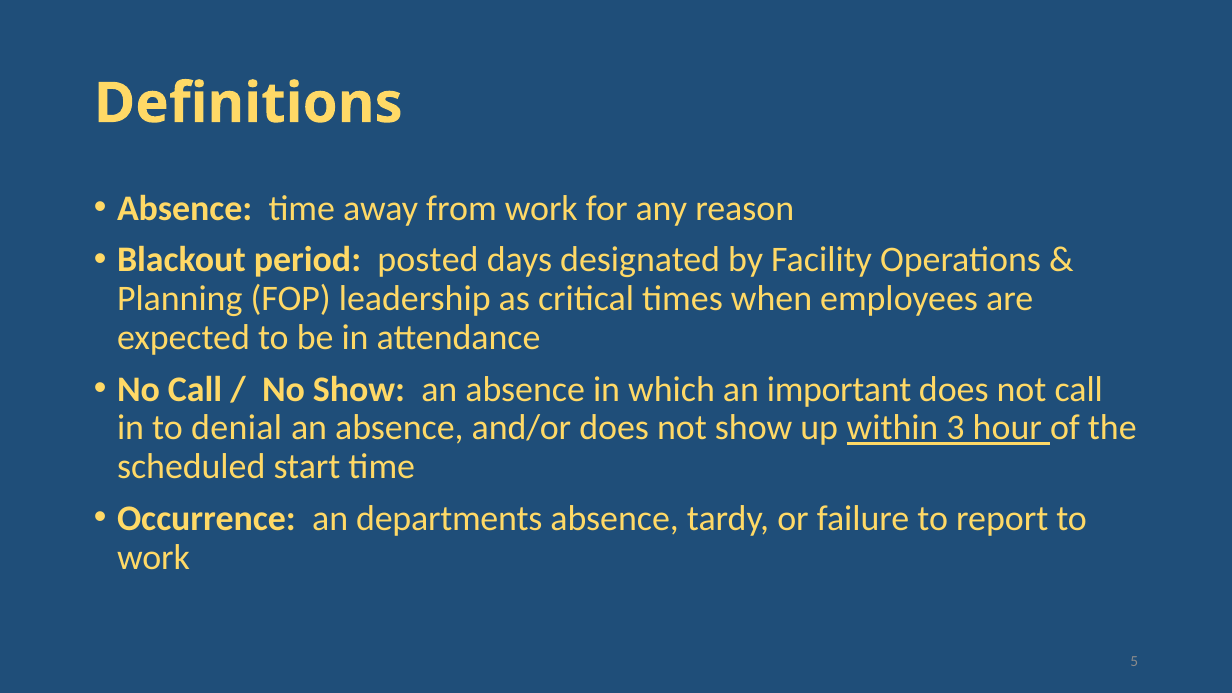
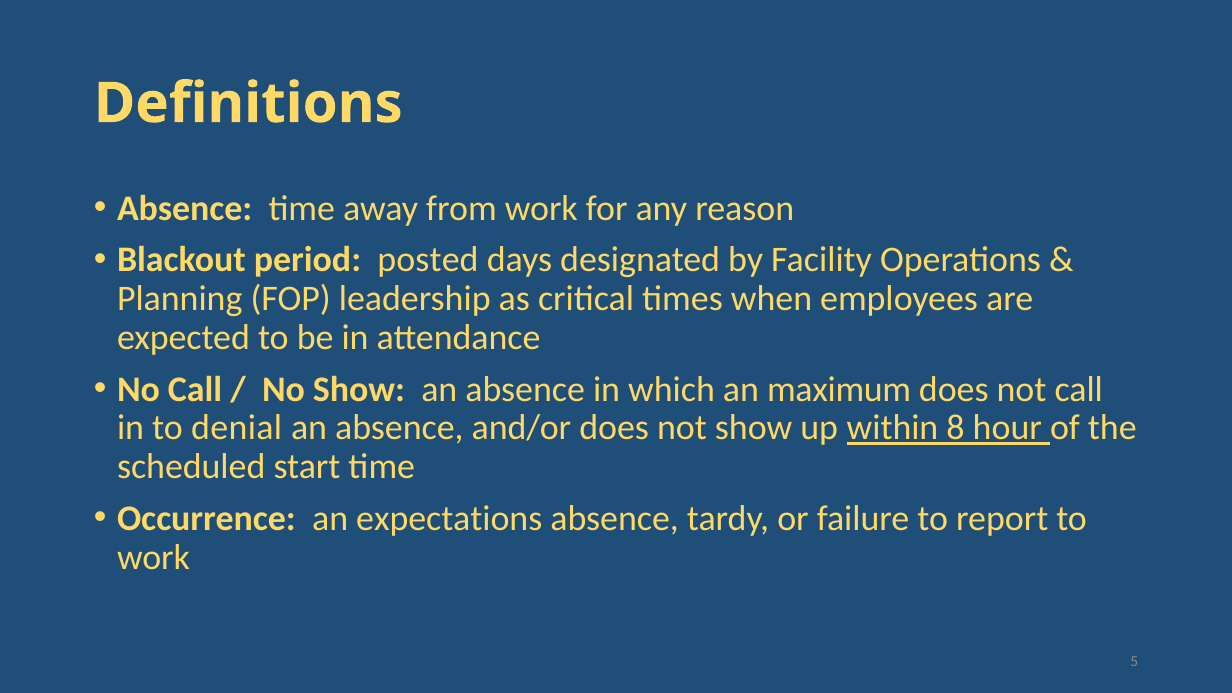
important: important -> maximum (839, 389)
3: 3 -> 8 (956, 428)
departments: departments -> expectations (449, 519)
